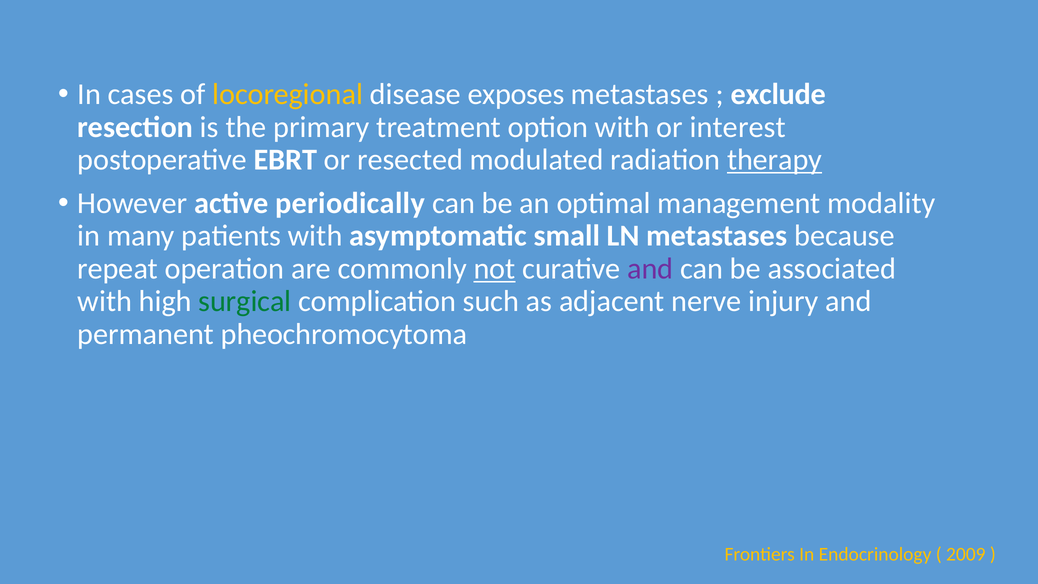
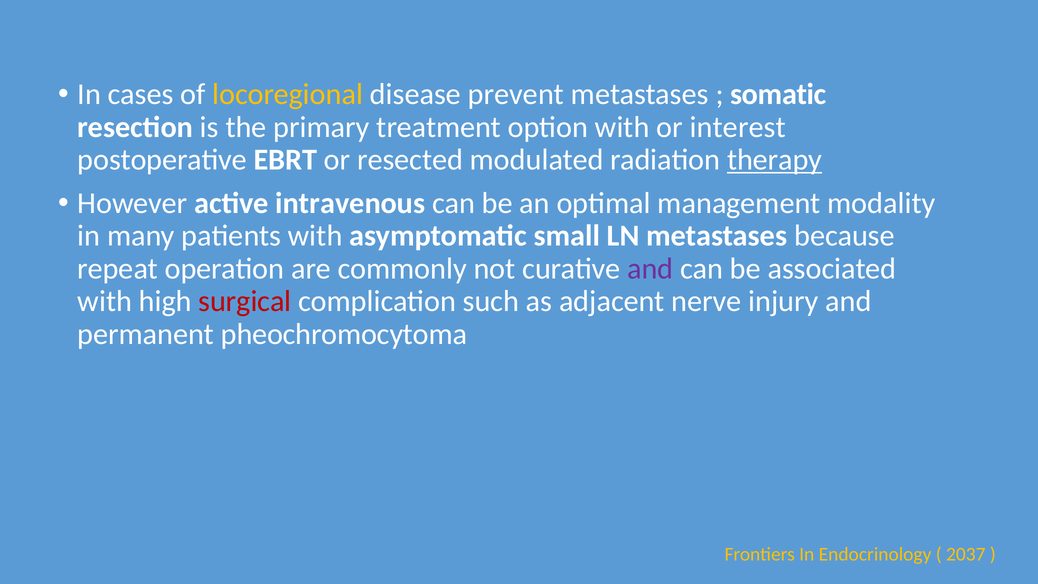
exposes: exposes -> prevent (516, 94)
exclude: exclude -> somatic (778, 94)
periodically: periodically -> intravenous (350, 203)
not underline: present -> none (495, 269)
surgical colour: green -> red (245, 301)
2009: 2009 -> 2037 (966, 554)
